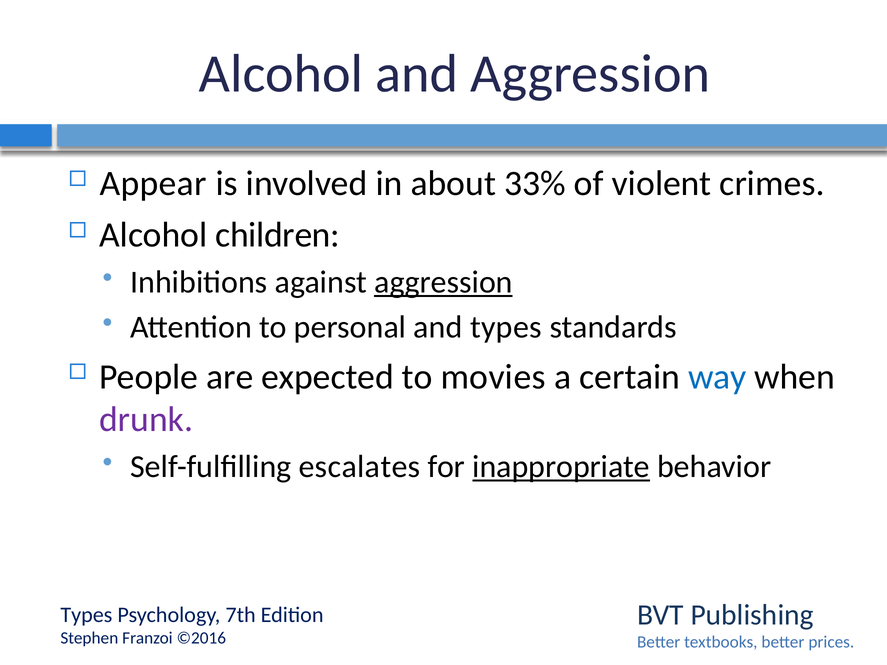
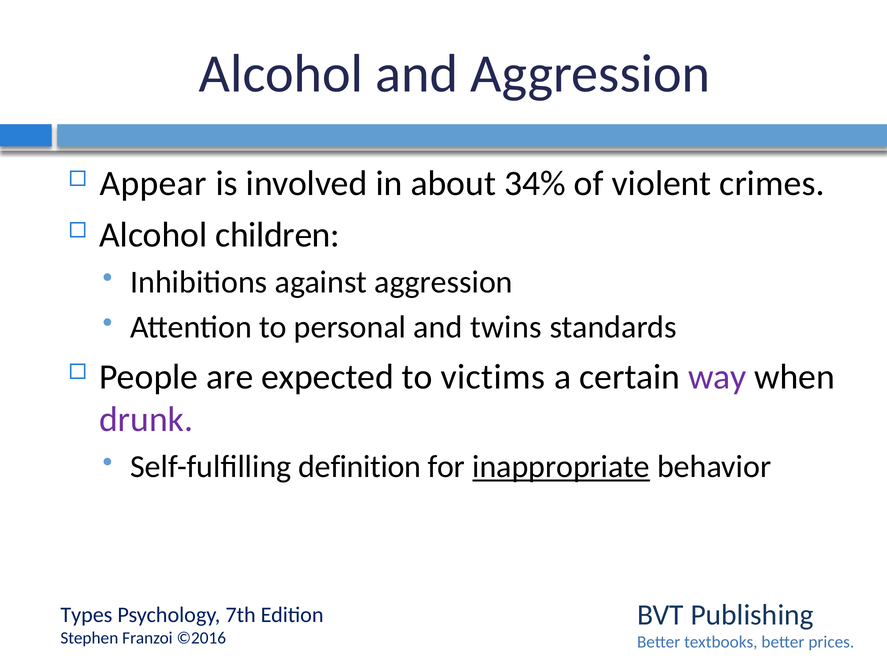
33%: 33% -> 34% (535, 184)
aggression underline: present -> none (443, 282)
and types: types -> twins (506, 327)
movies: movies -> victims (493, 377)
way colour: blue -> purple (717, 377)
escalates: escalates -> definition (360, 467)
